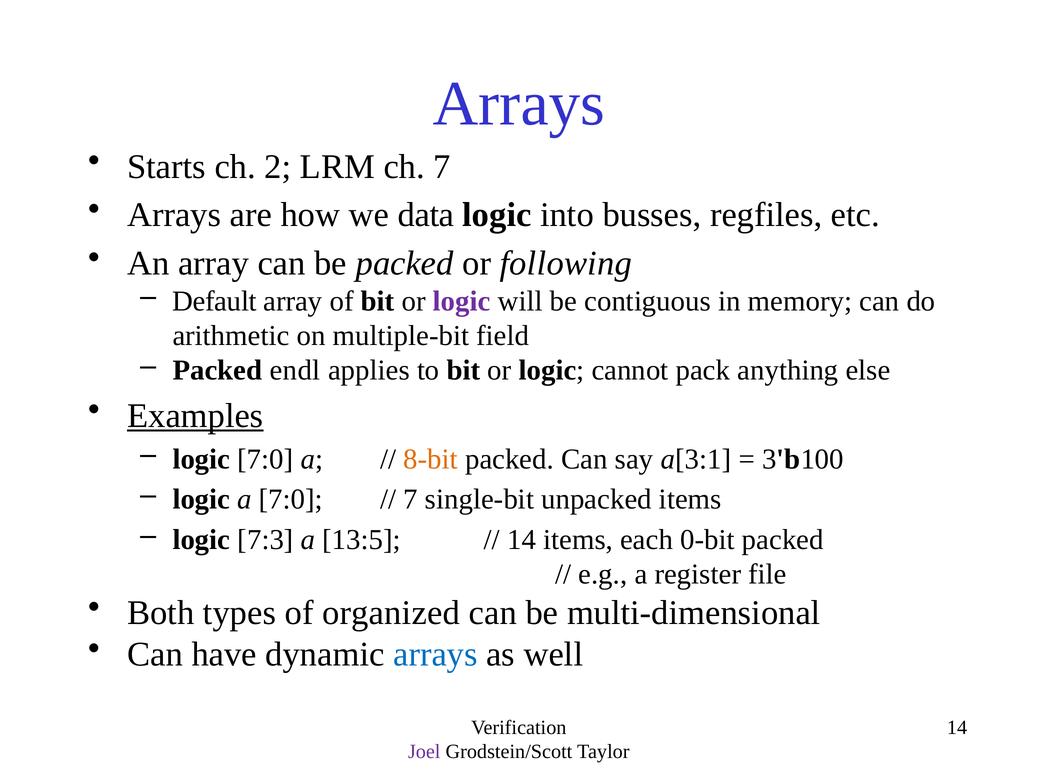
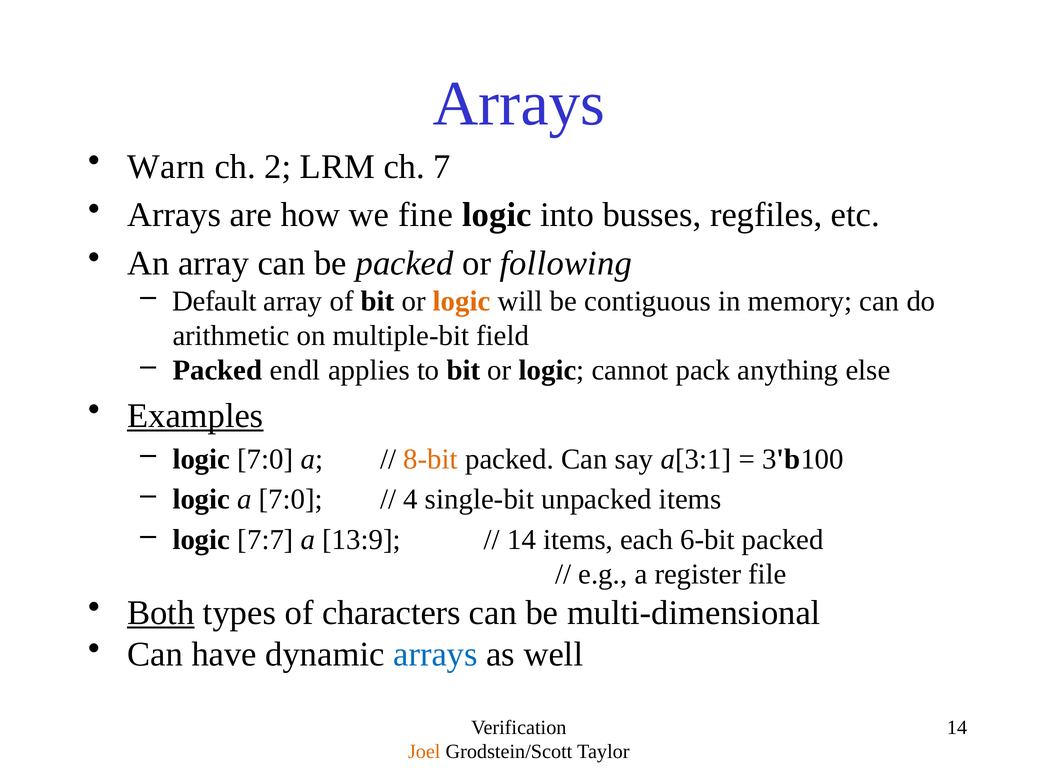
Starts: Starts -> Warn (166, 167)
data: data -> fine (425, 215)
logic colour: purple -> orange (462, 301)
7: 7 -> 4 (411, 500)
7:3: 7:3 -> 7:7 (266, 540)
13:5: 13:5 -> 13:9 (362, 540)
0-bit: 0-bit -> 6-bit (707, 540)
Both underline: none -> present (161, 613)
organized: organized -> characters (391, 613)
Joel colour: purple -> orange (424, 752)
